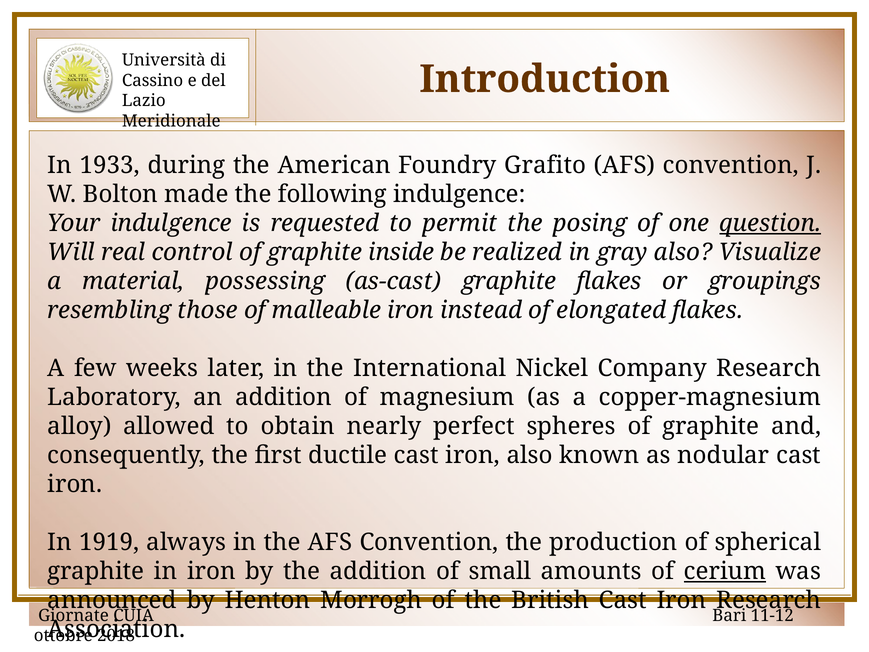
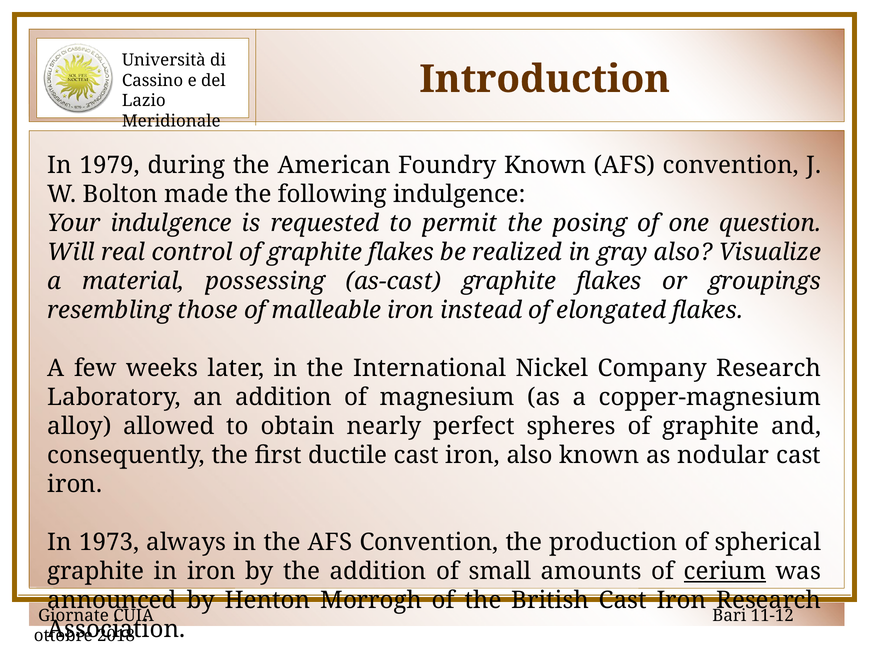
1933: 1933 -> 1979 (110, 165)
Foundry Grafito: Grafito -> Known (545, 165)
question underline: present -> none (770, 223)
of graphite inside: inside -> flakes (401, 252)
1919: 1919 -> 1973 (109, 542)
